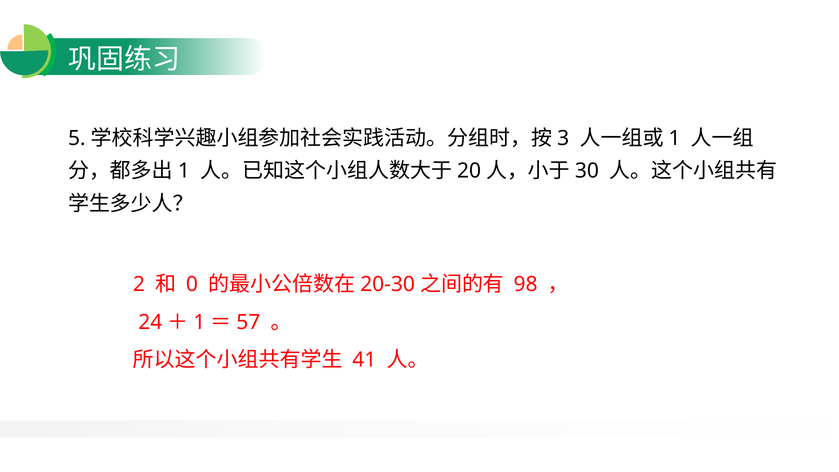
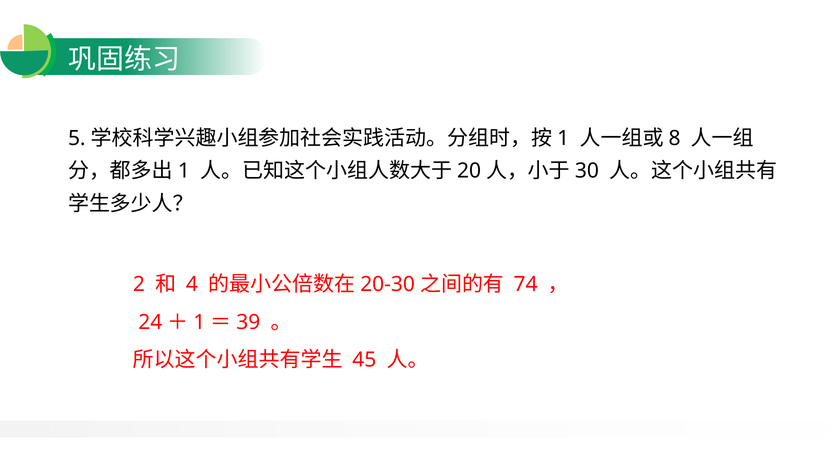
3: 3 -> 1 (563, 138)
1: 1 -> 8 (675, 138)
0: 0 -> 4 (192, 284)
98: 98 -> 74 (526, 284)
57: 57 -> 39 (248, 322)
41: 41 -> 45 (364, 360)
